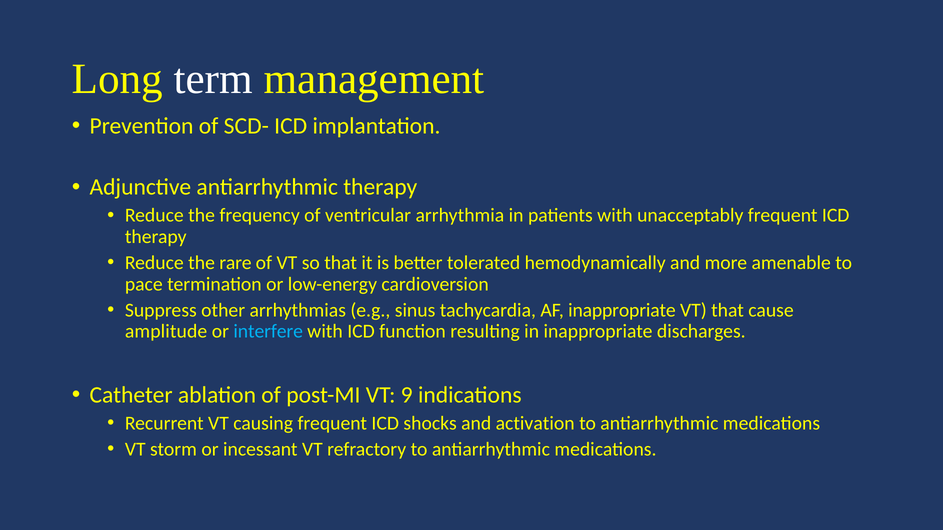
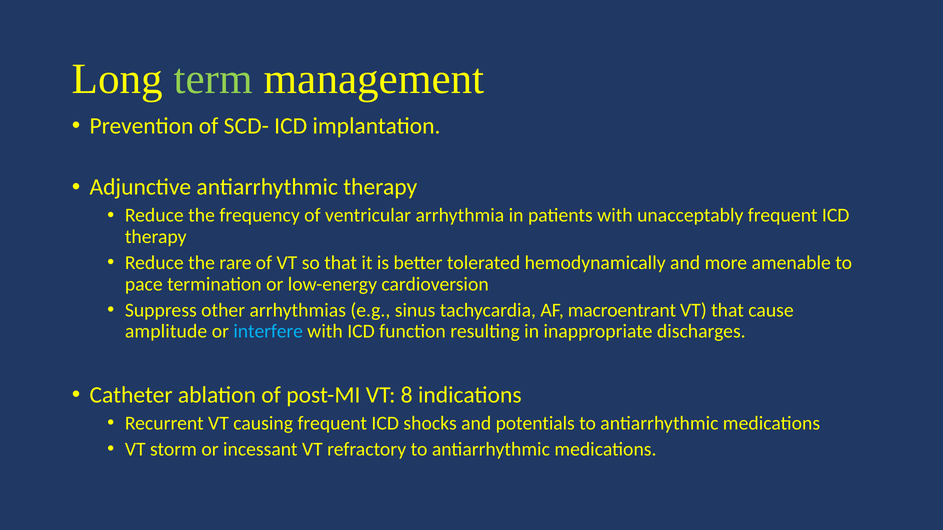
term colour: white -> light green (213, 79)
AF inappropriate: inappropriate -> macroentrant (622, 310)
9: 9 -> 8 (407, 395)
activation: activation -> potentials (535, 423)
